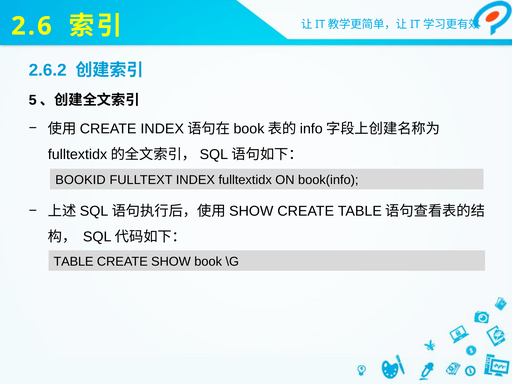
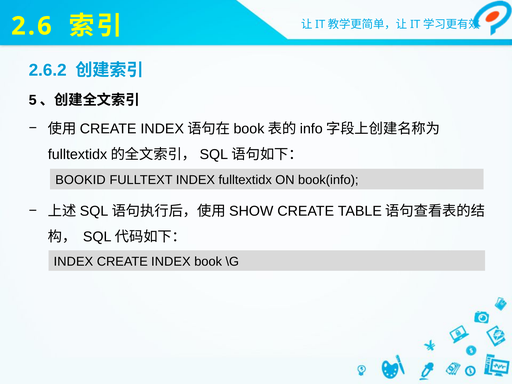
TABLE: TABLE -> INDEX (73, 261)
CREATE SHOW: SHOW -> INDEX (171, 261)
